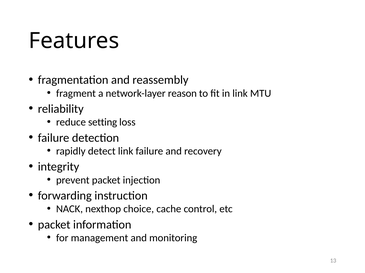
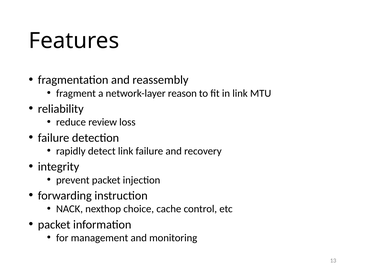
setting: setting -> review (103, 123)
